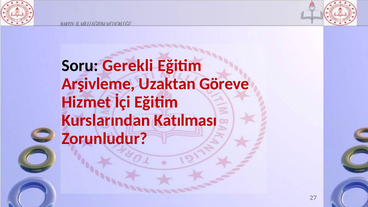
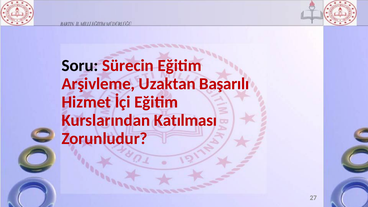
Gerekli: Gerekli -> Sürecin (128, 66)
Göreve: Göreve -> Başarılı (224, 84)
